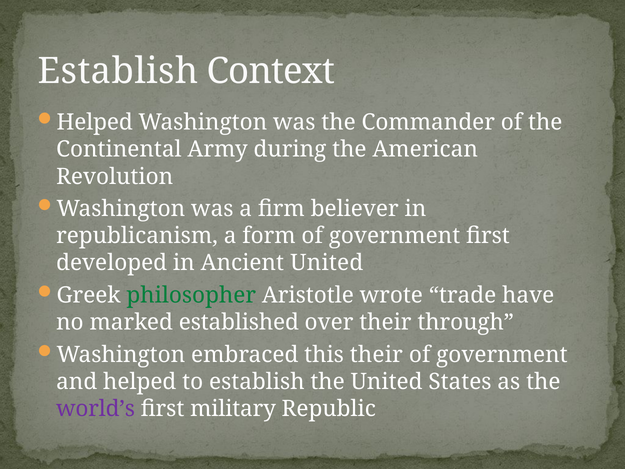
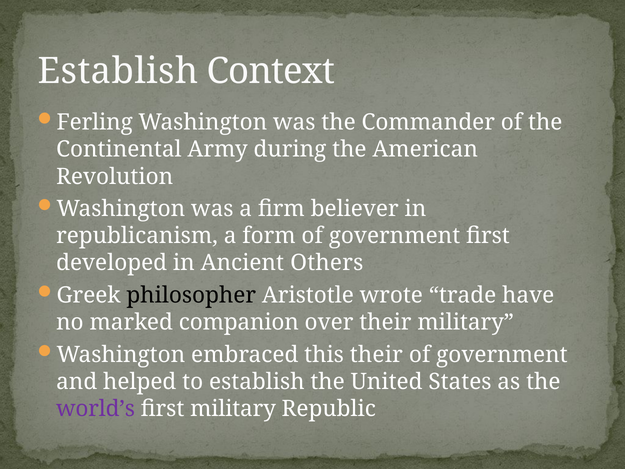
Helped: Helped -> Ferling (95, 122)
Ancient United: United -> Others (327, 263)
philosopher colour: green -> black (191, 295)
established: established -> companion (239, 322)
their through: through -> military (466, 322)
